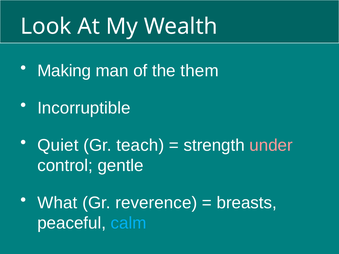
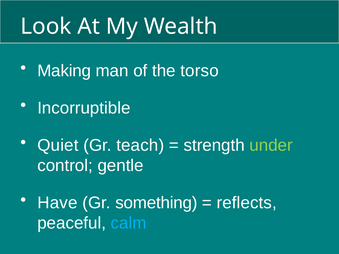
them: them -> torso (200, 71)
under colour: pink -> light green (271, 145)
What: What -> Have (57, 203)
reverence: reverence -> something (156, 203)
breasts: breasts -> reflects (247, 203)
